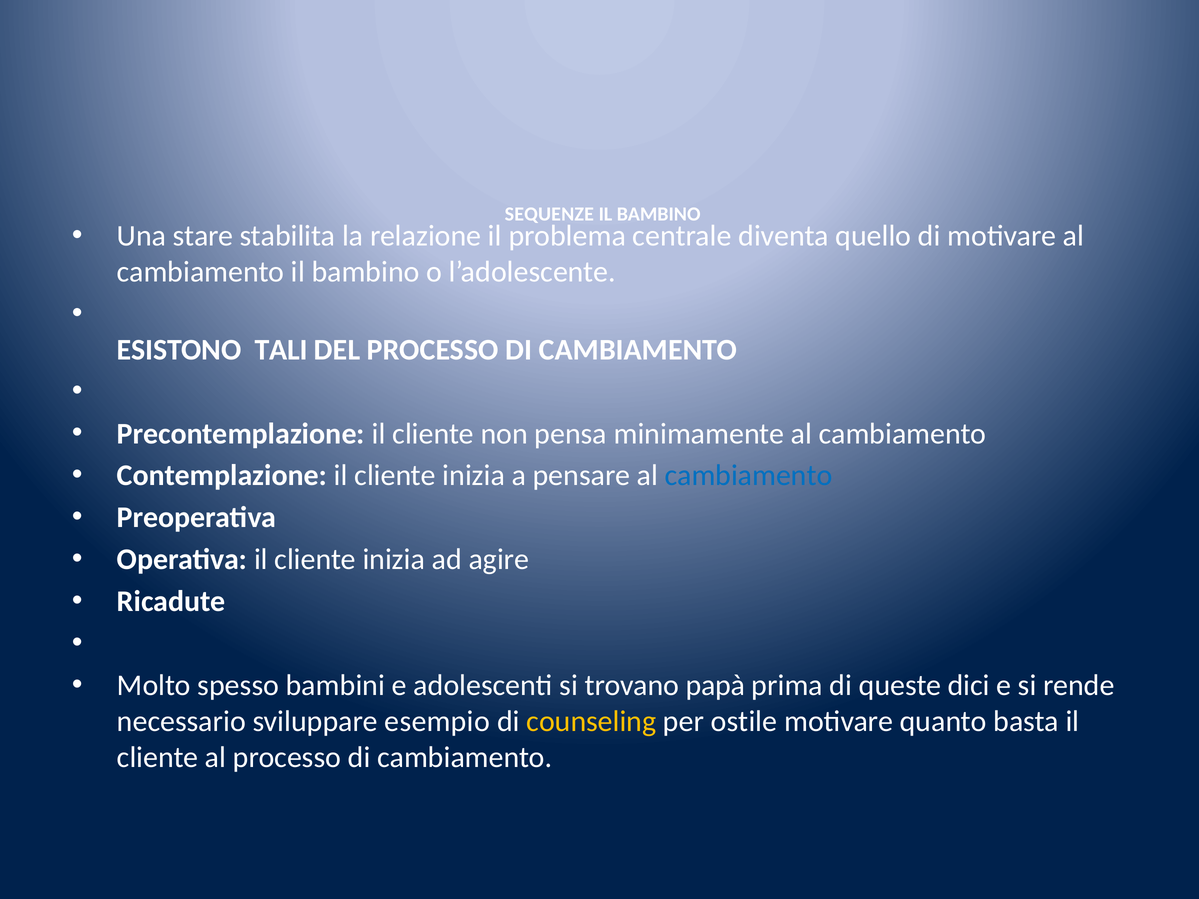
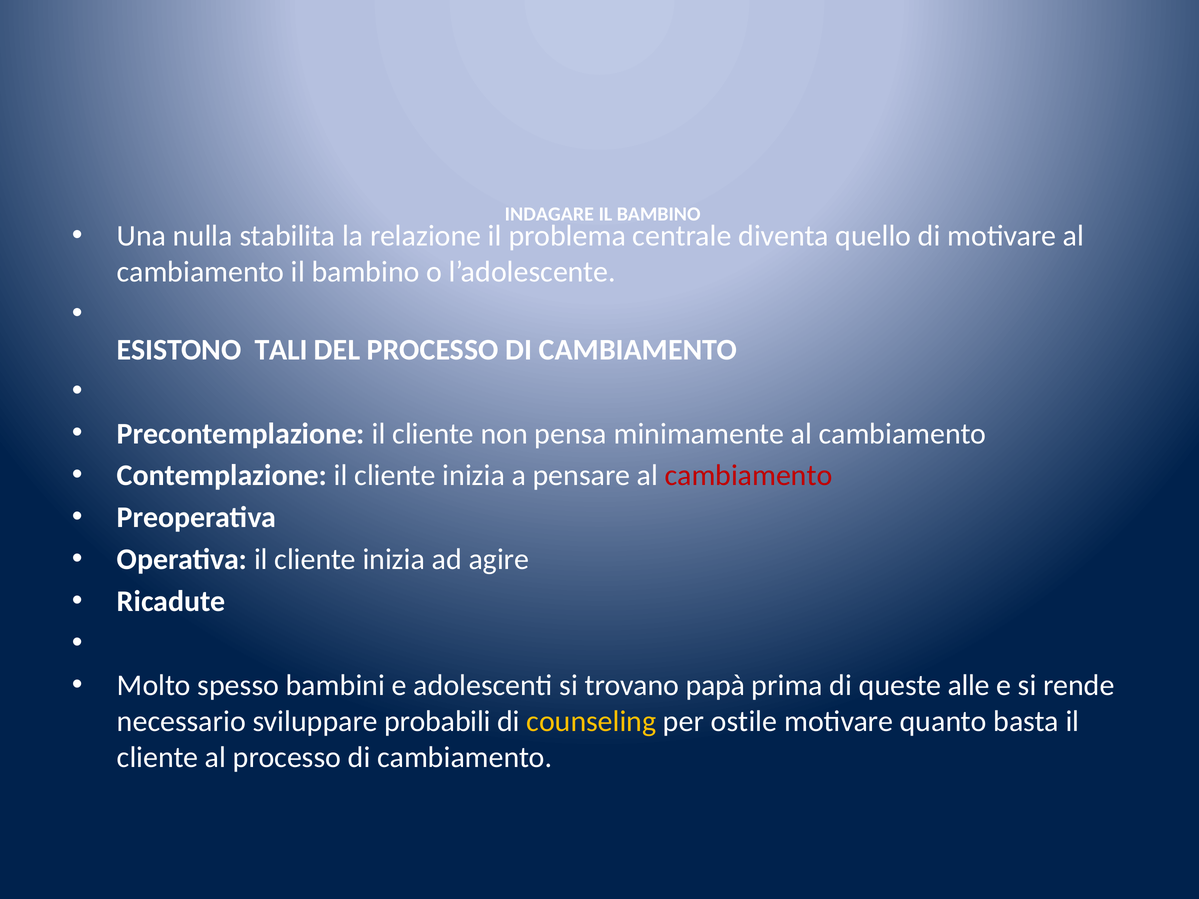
SEQUENZE: SEQUENZE -> INDAGARE (549, 214)
stare: stare -> nulla (203, 236)
cambiamento colour: blue -> red (749, 476)
dici: dici -> alle (969, 686)
esempio: esempio -> probabili (437, 721)
